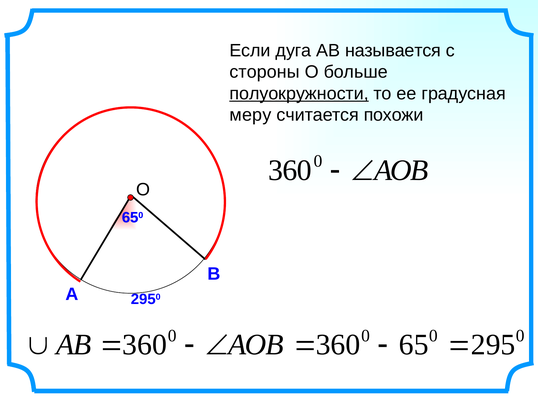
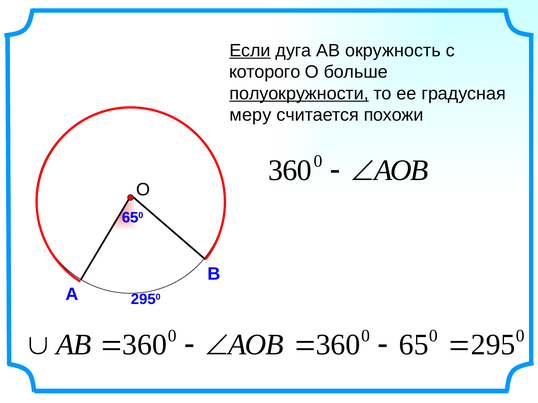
Если underline: none -> present (250, 51)
называется: называется -> окружность (393, 51)
стороны: стороны -> которого (265, 72)
